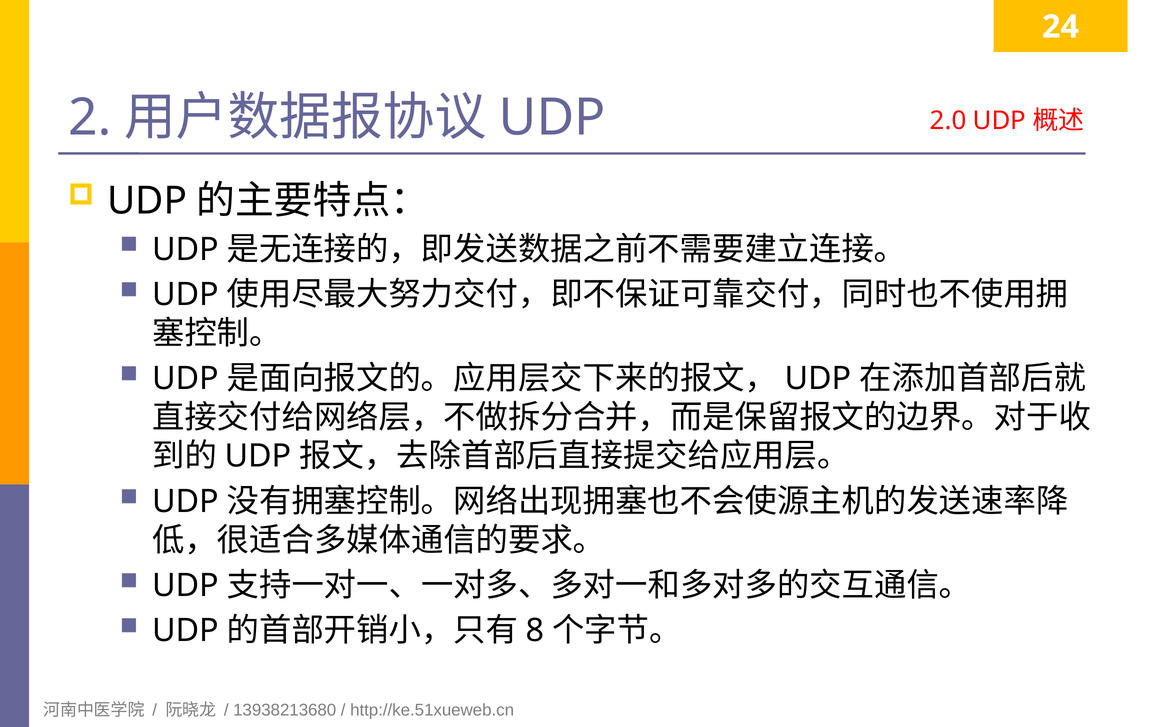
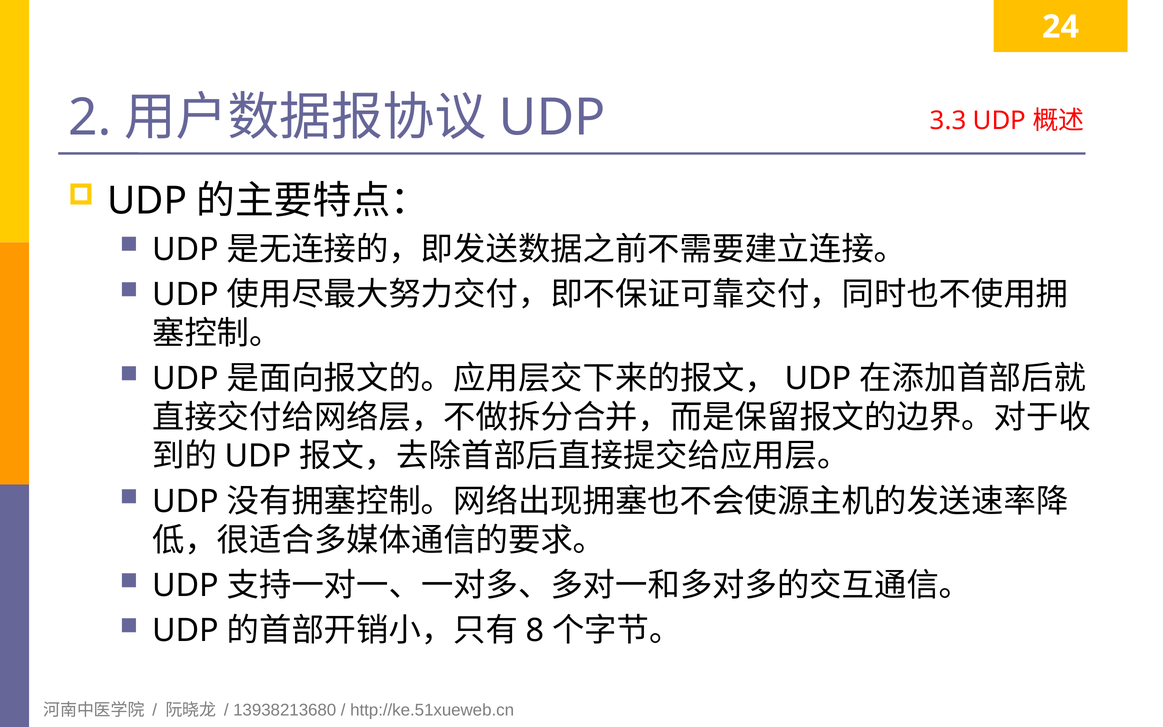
2.0: 2.0 -> 3.3 (948, 120)
